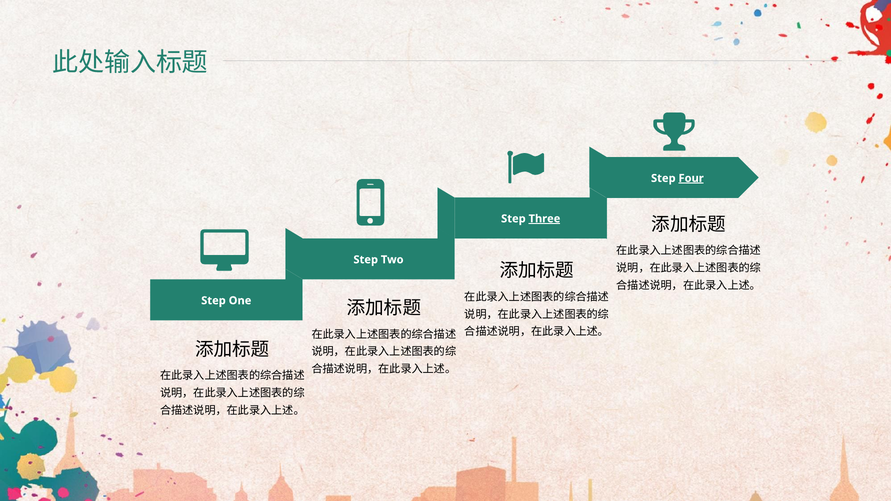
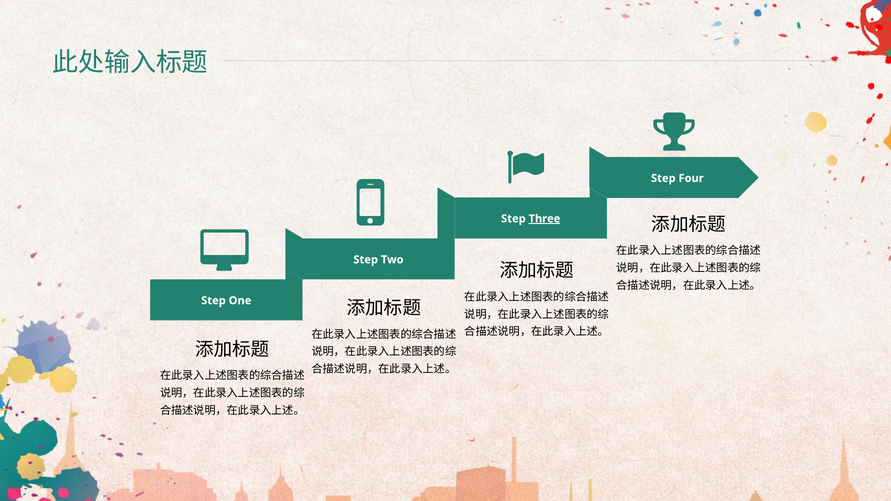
Four underline: present -> none (691, 178)
